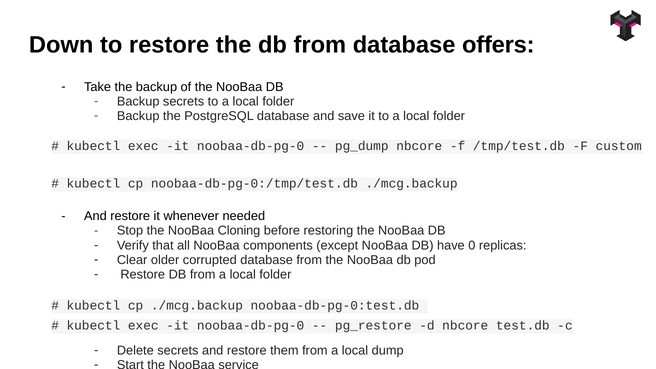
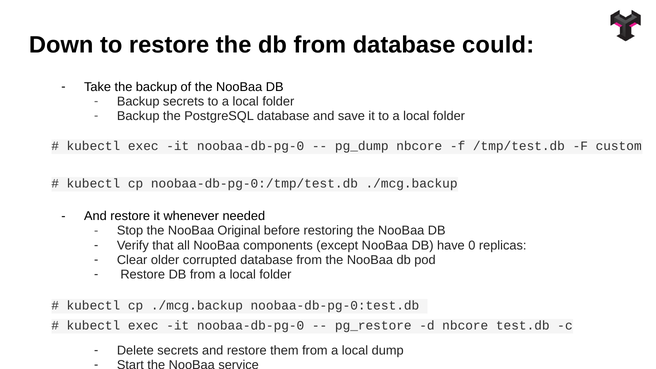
offers: offers -> could (498, 45)
Cloning: Cloning -> Original (239, 231)
